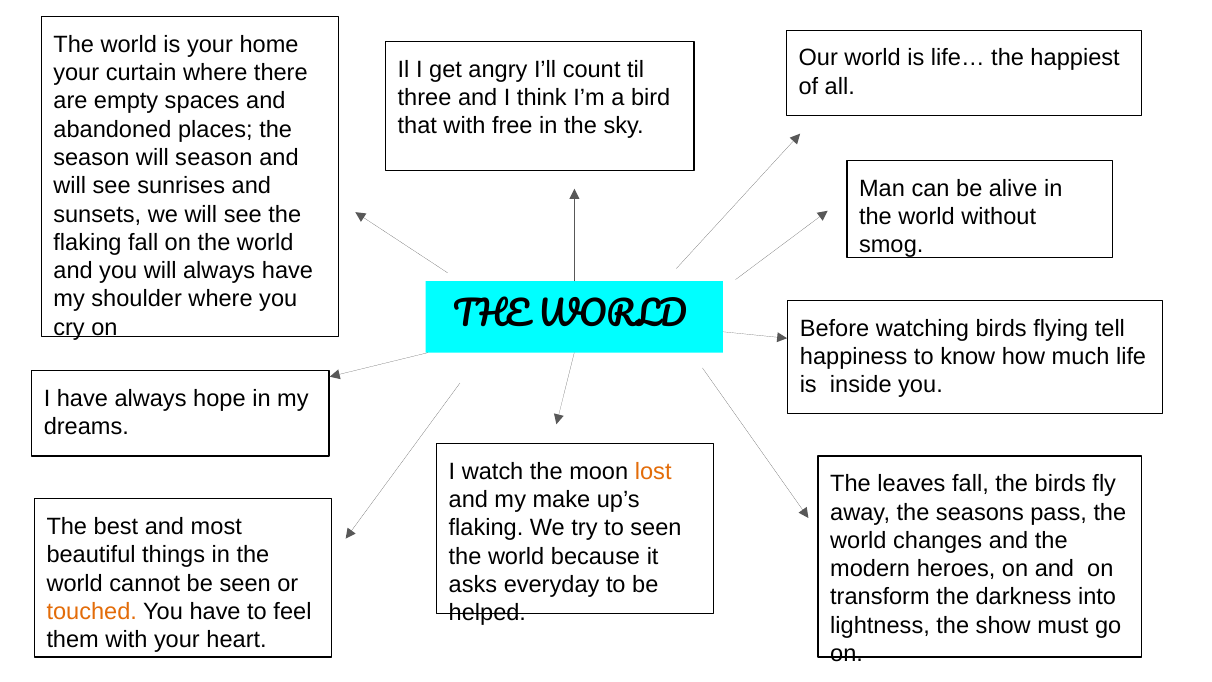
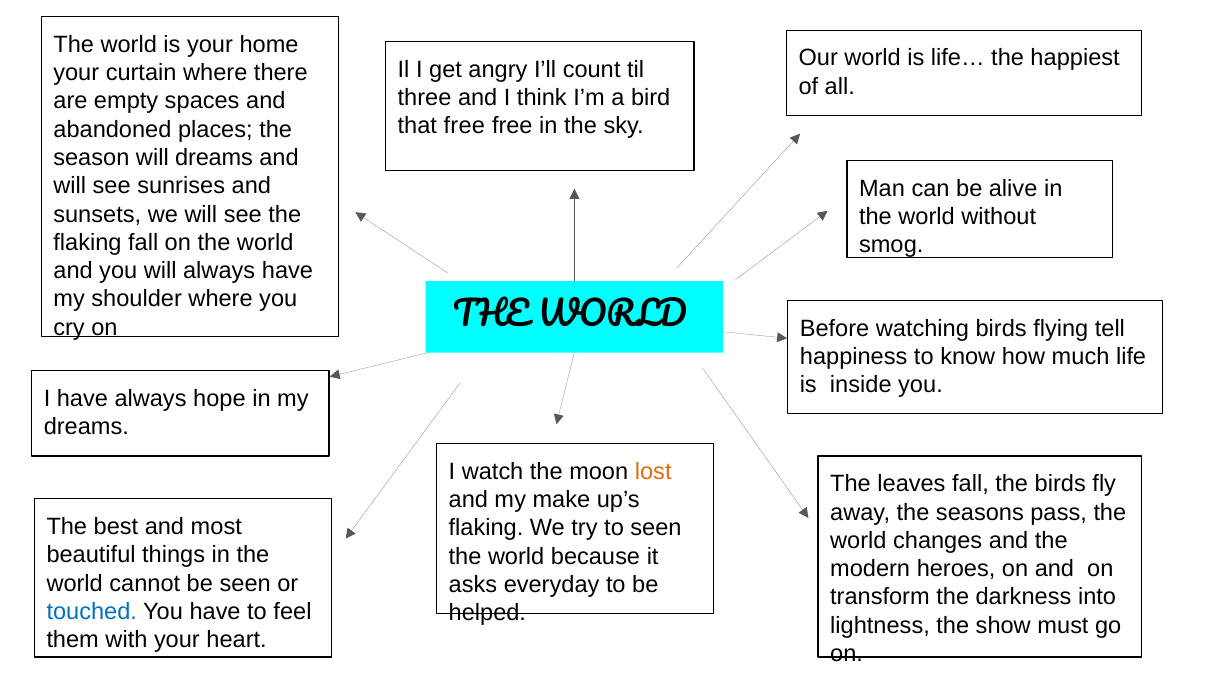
that with: with -> free (464, 126)
will season: season -> dreams (214, 158)
touched colour: orange -> blue (92, 611)
